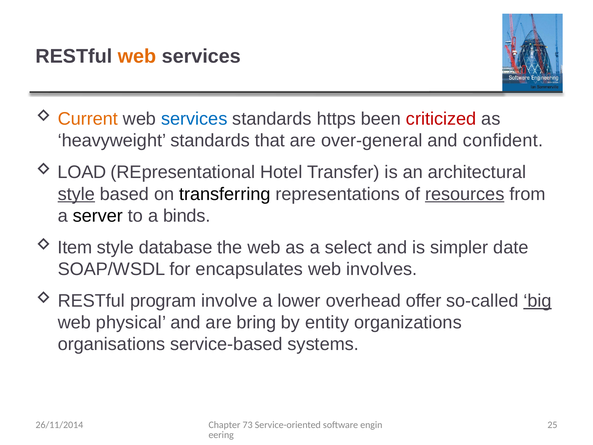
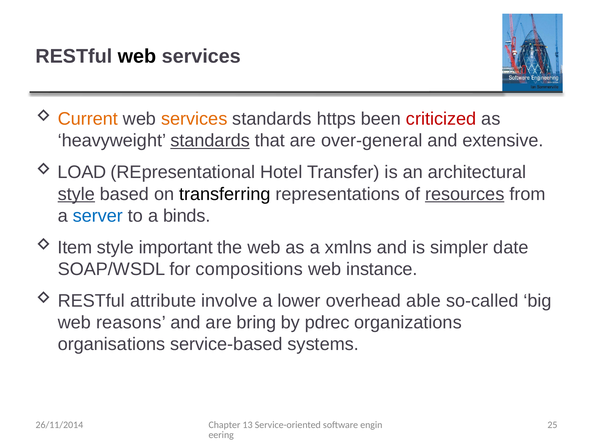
web colour: orange -> black (137, 56)
services colour: blue -> orange (194, 119)
standards underline: none -> present (210, 141)
confident: confident -> extensive (503, 141)
server colour: black -> blue (98, 216)
database: database -> important (176, 247)
select: select -> xmlns (348, 247)
encapsulates: encapsulates -> compositions (249, 269)
involves: involves -> instance (382, 269)
program: program -> attribute (163, 301)
offer: offer -> able (423, 301)
big underline: present -> none (538, 301)
physical: physical -> reasons (131, 322)
entity: entity -> pdrec (327, 322)
73: 73 -> 13 (248, 425)
